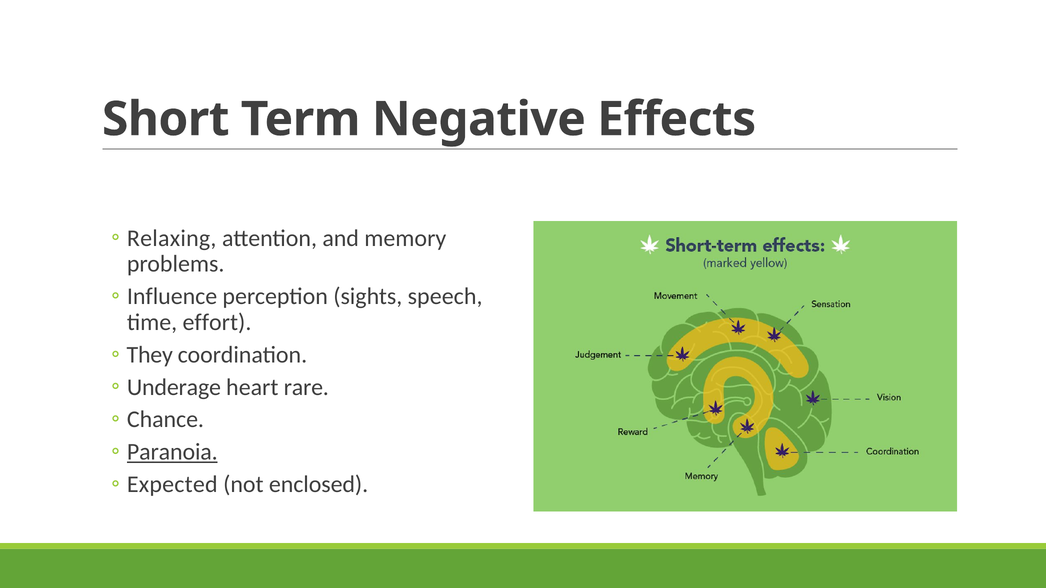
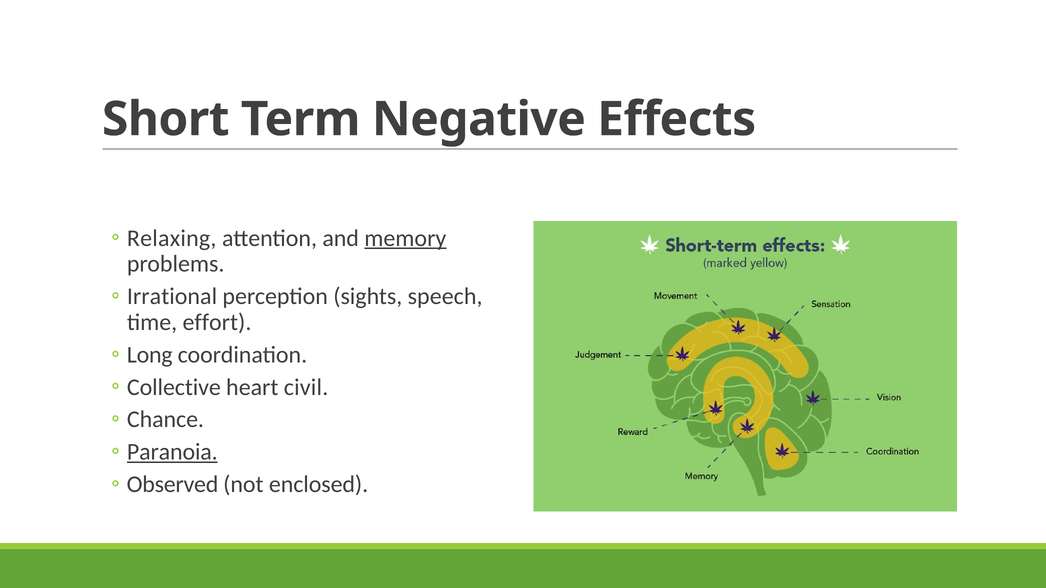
memory underline: none -> present (405, 238)
Influence: Influence -> Irrational (172, 297)
They: They -> Long (150, 355)
Underage: Underage -> Collective (174, 387)
rare: rare -> civil (306, 387)
Expected: Expected -> Observed (173, 485)
